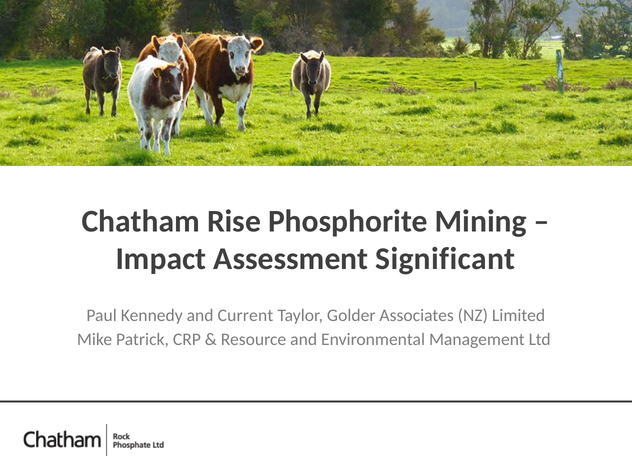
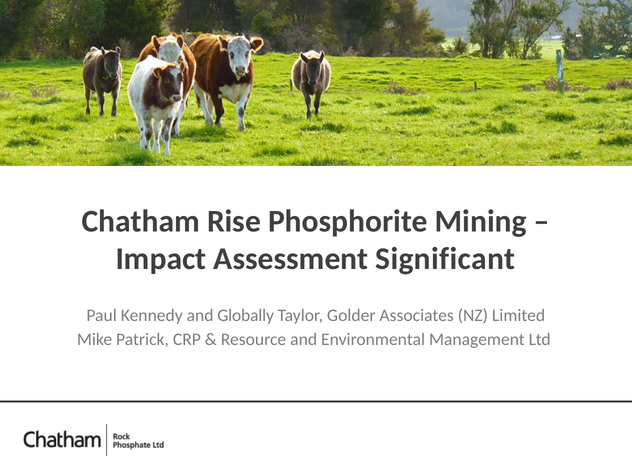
Current: Current -> Globally (246, 316)
